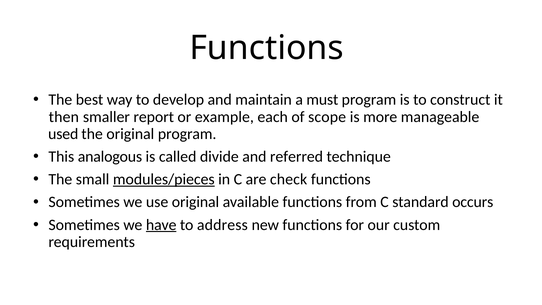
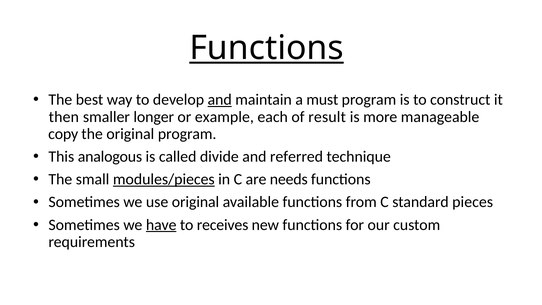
Functions underline: none -> present (267, 48)
and underline: none -> present (220, 100)
report: report -> longer (154, 117)
scope: scope -> result (327, 117)
used: used -> copy (63, 134)
check: check -> needs (289, 179)
occurs: occurs -> pieces (473, 202)
address: address -> receives (223, 225)
